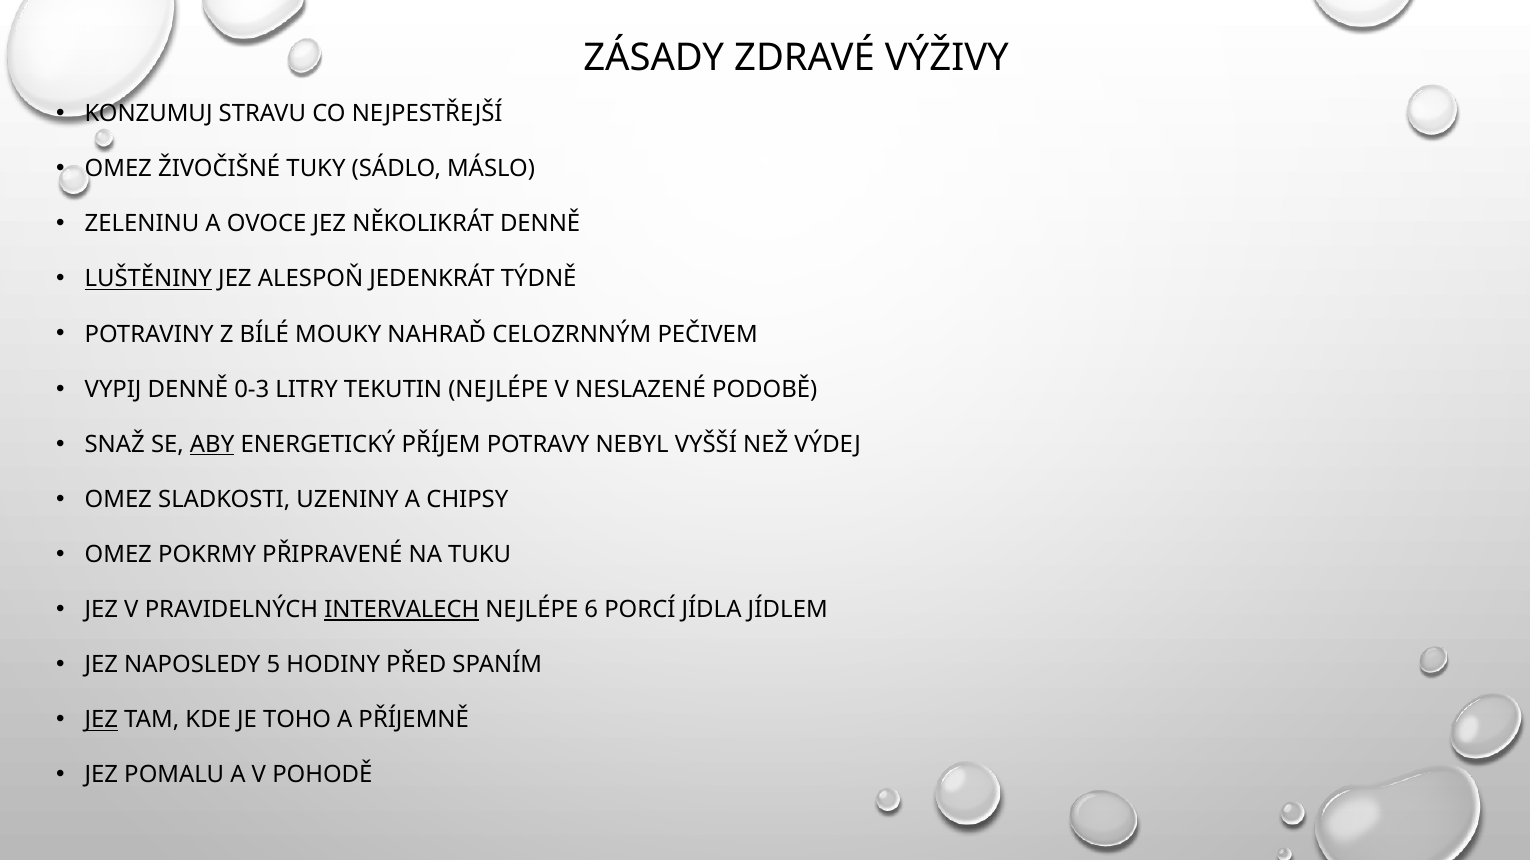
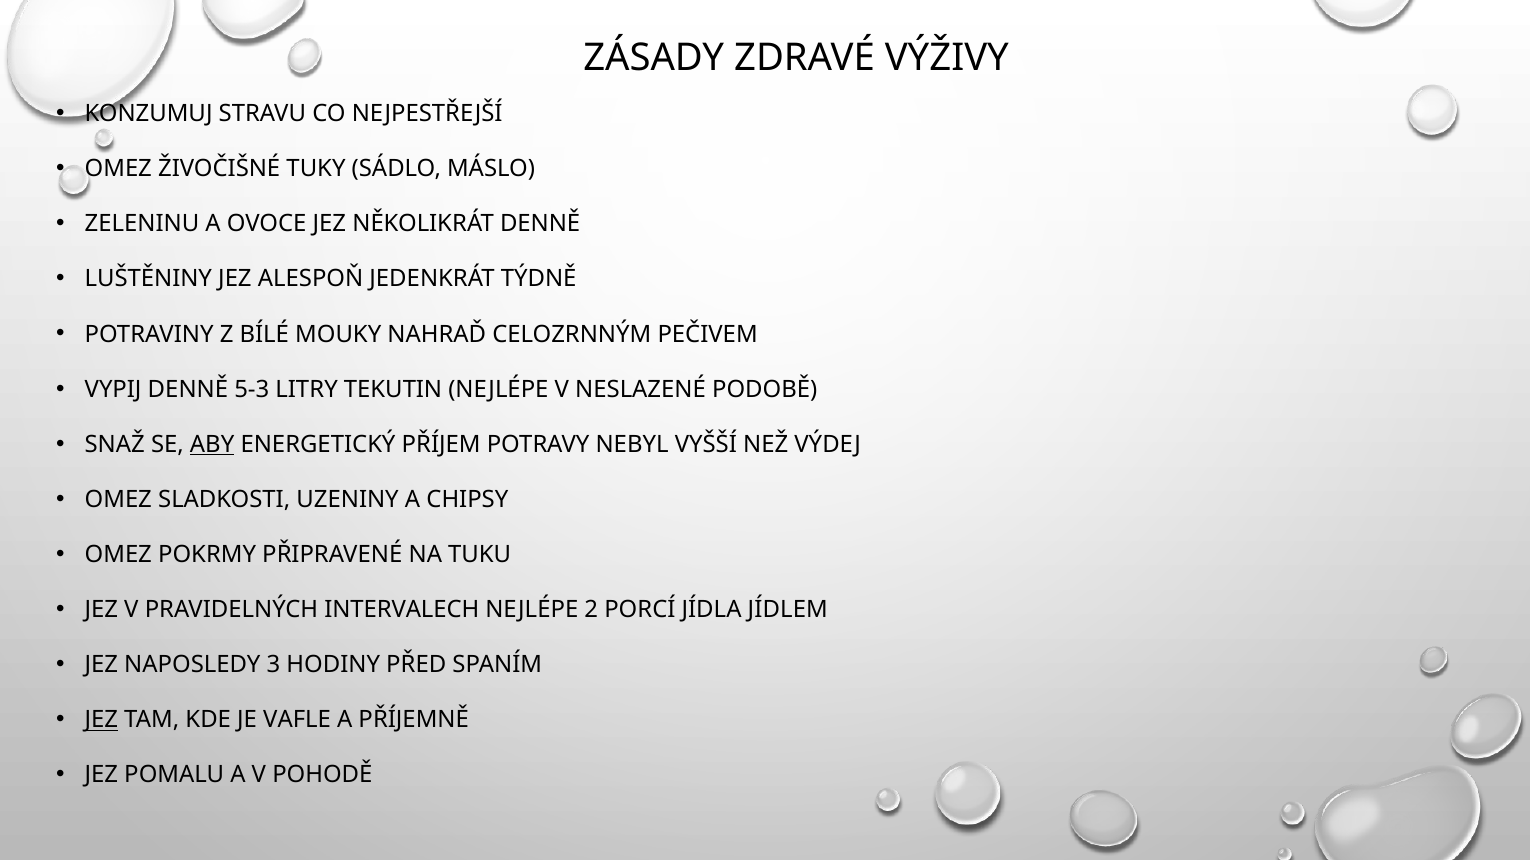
LUŠTĚNINY underline: present -> none (148, 279)
0-3: 0-3 -> 5-3 (252, 390)
INTERVALECH underline: present -> none (402, 610)
6: 6 -> 2 (591, 610)
5: 5 -> 3 (273, 665)
TOHO: TOHO -> VAFLE (297, 720)
